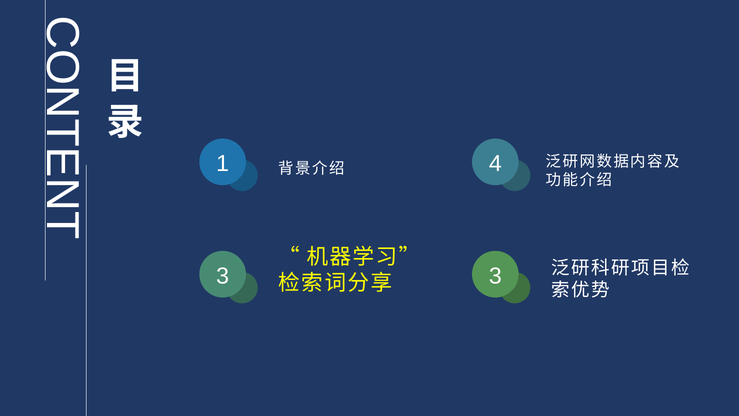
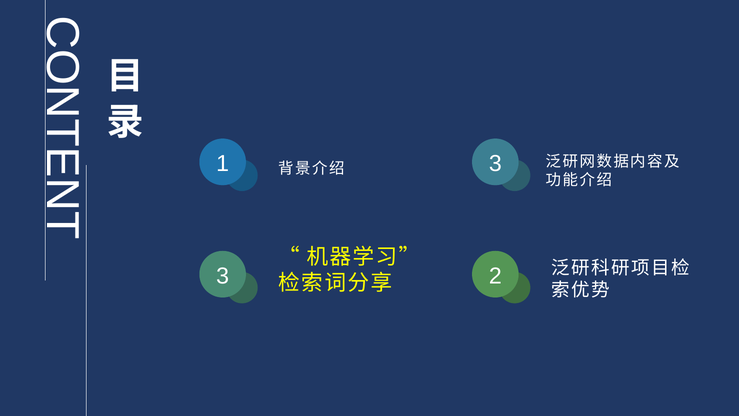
1 4: 4 -> 3 (495, 164)
3 3: 3 -> 2 (495, 276)
